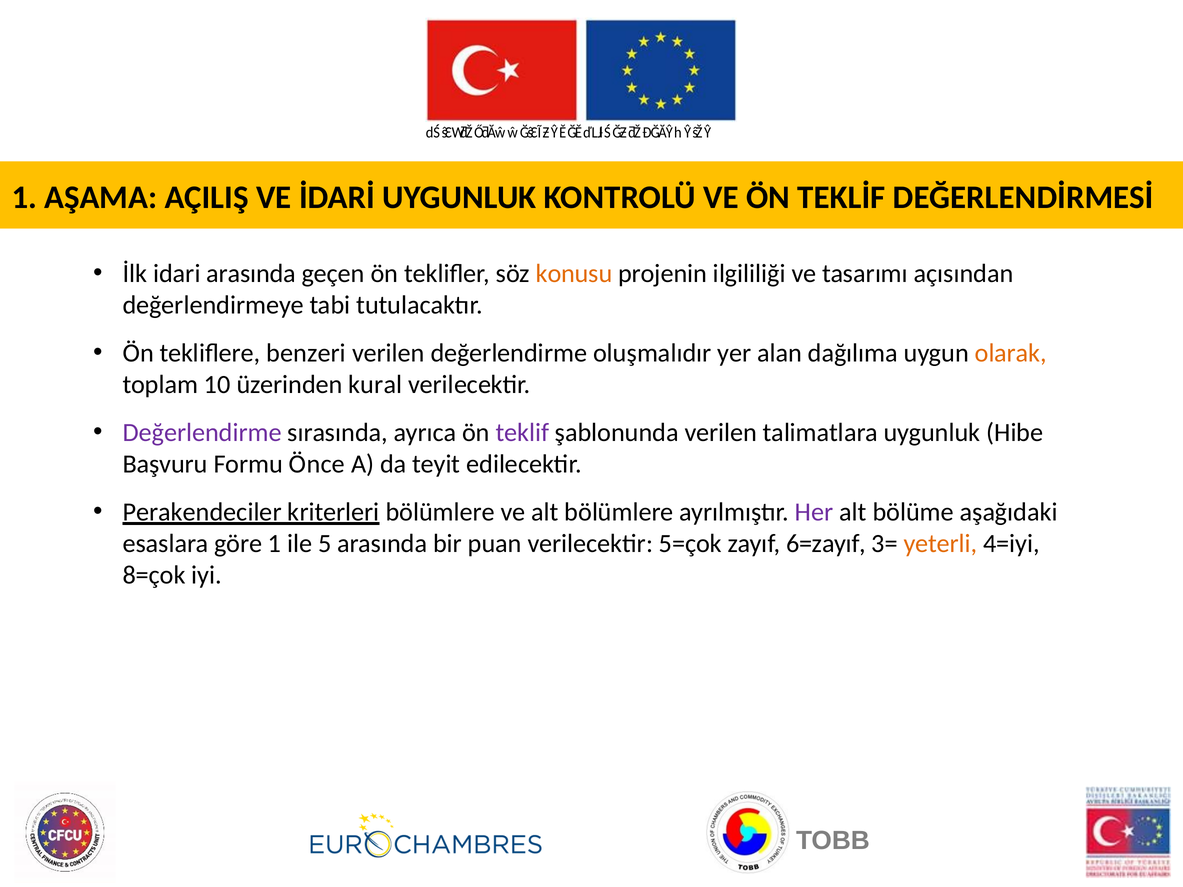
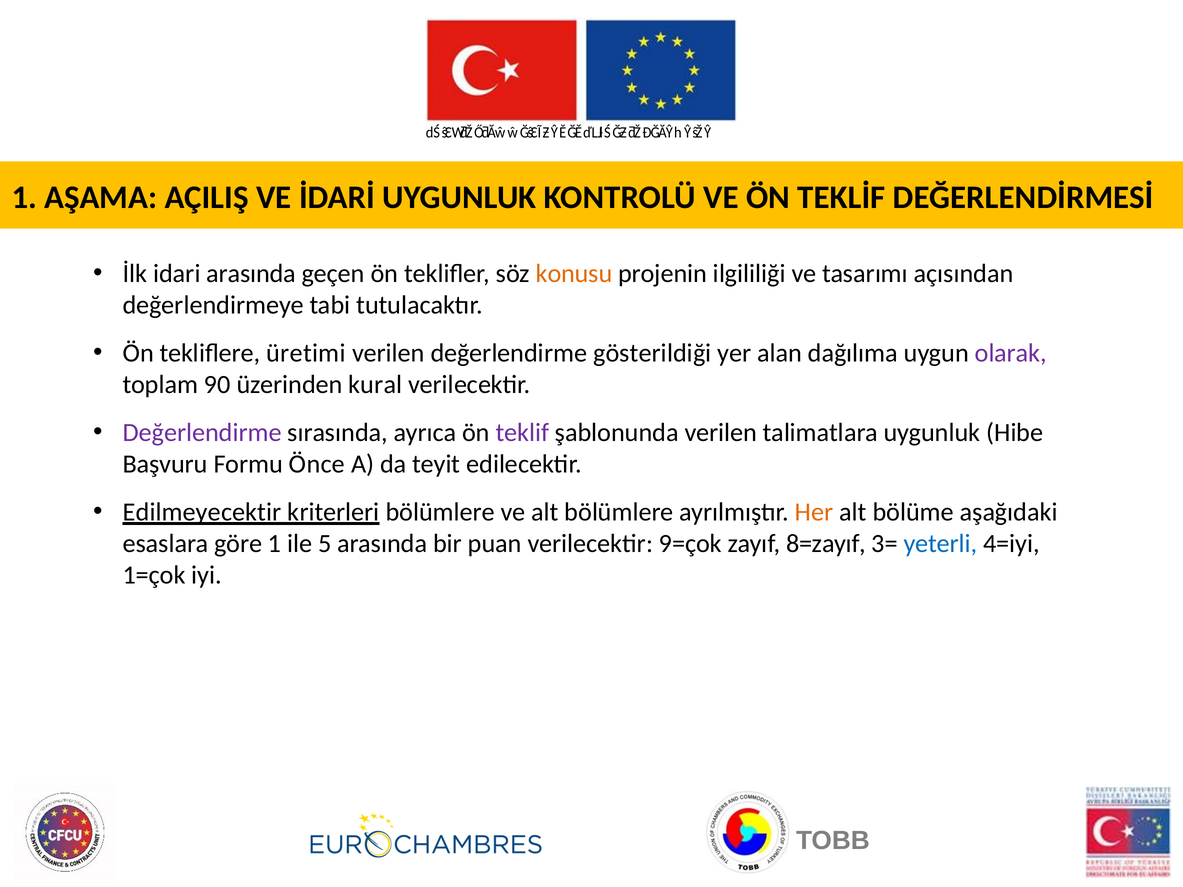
benzeri: benzeri -> üretimi (306, 353)
oluşmalıdır: oluşmalıdır -> gösterildiği (652, 353)
olarak colour: orange -> purple (1011, 353)
10: 10 -> 90 (217, 385)
Perakendeciler: Perakendeciler -> Edilmeyecektir (202, 512)
Her colour: purple -> orange (814, 512)
5=çok: 5=çok -> 9=çok (690, 544)
6=zayıf: 6=zayıf -> 8=zayıf (826, 544)
yeterli colour: orange -> blue (940, 544)
8=çok: 8=çok -> 1=çok (154, 575)
